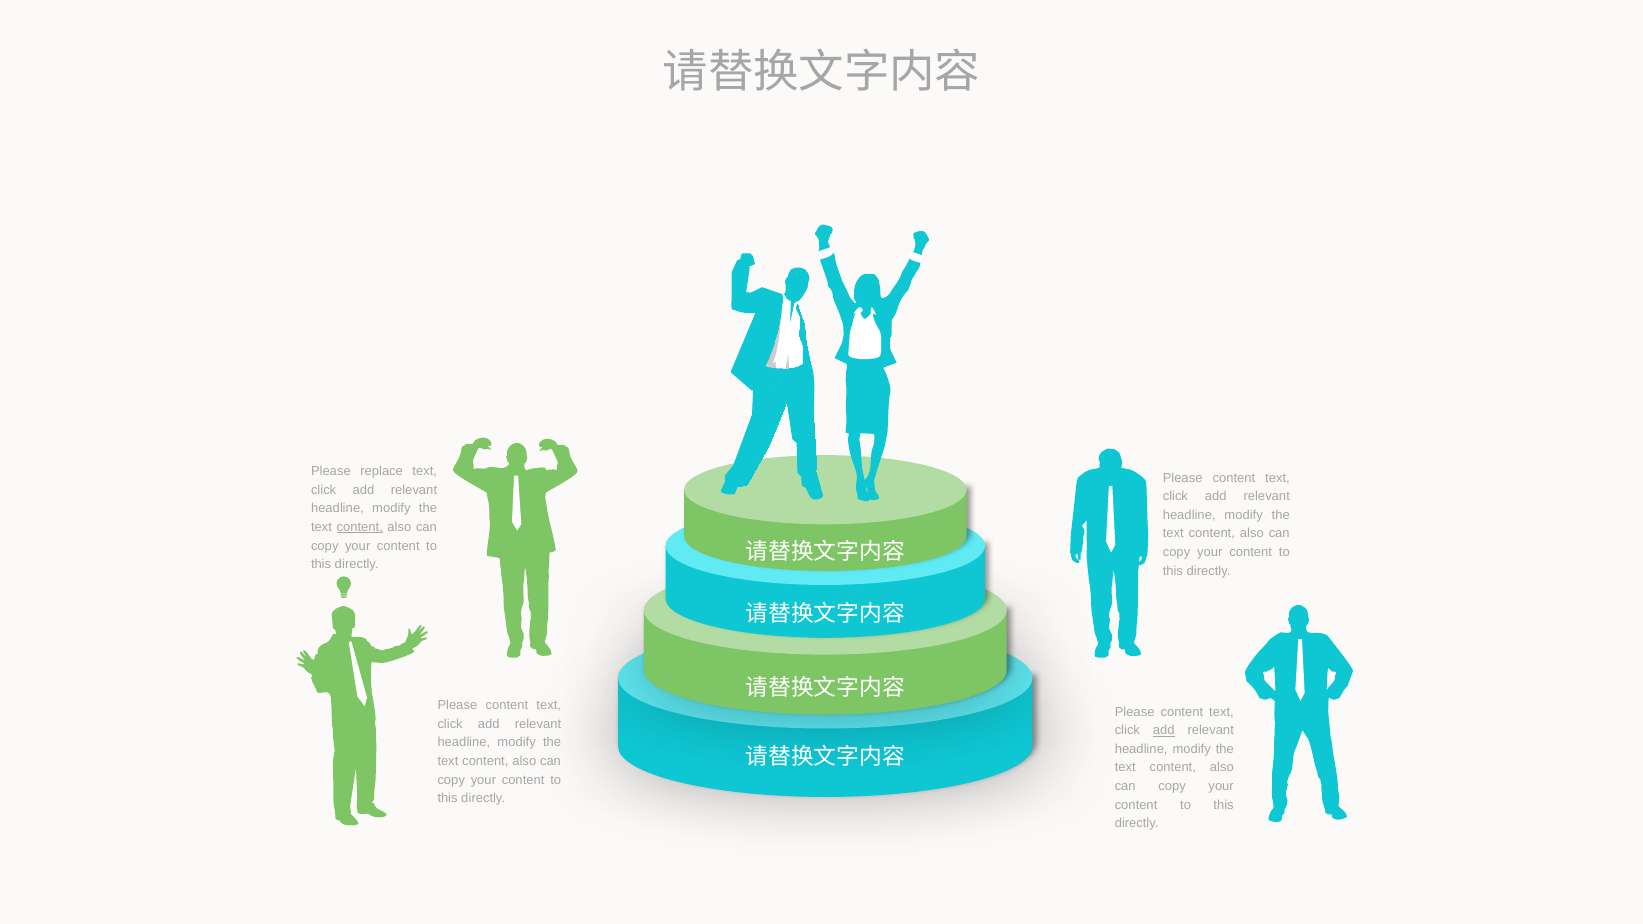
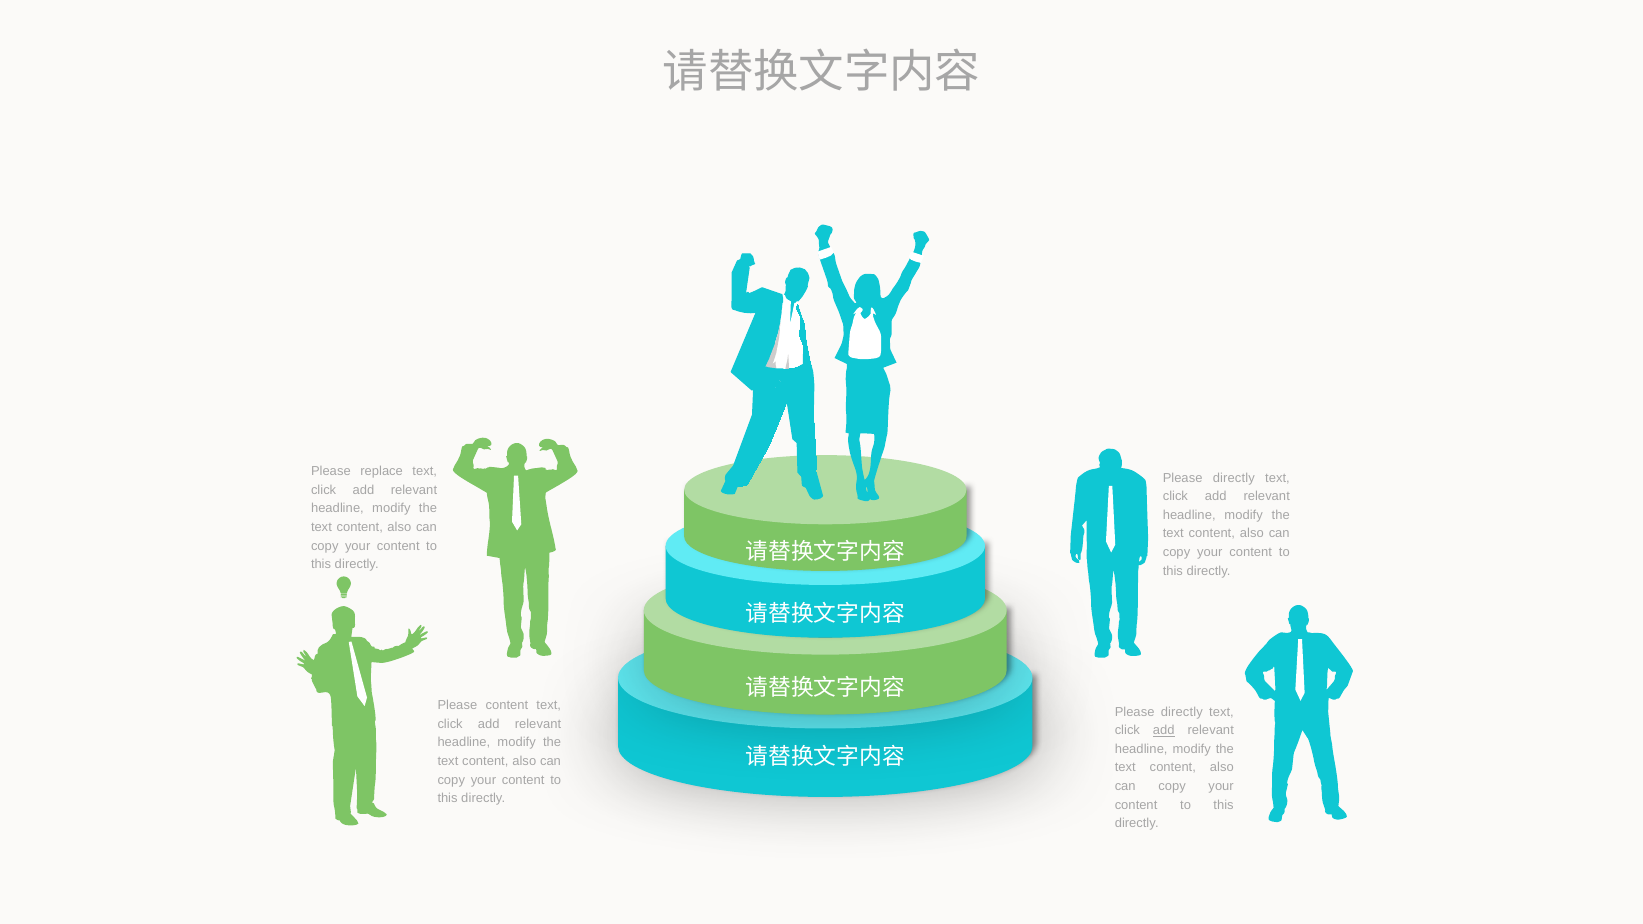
content: content -> directly (1234, 478)
content underline: present -> none (360, 527)
content: content -> directly (1182, 712)
